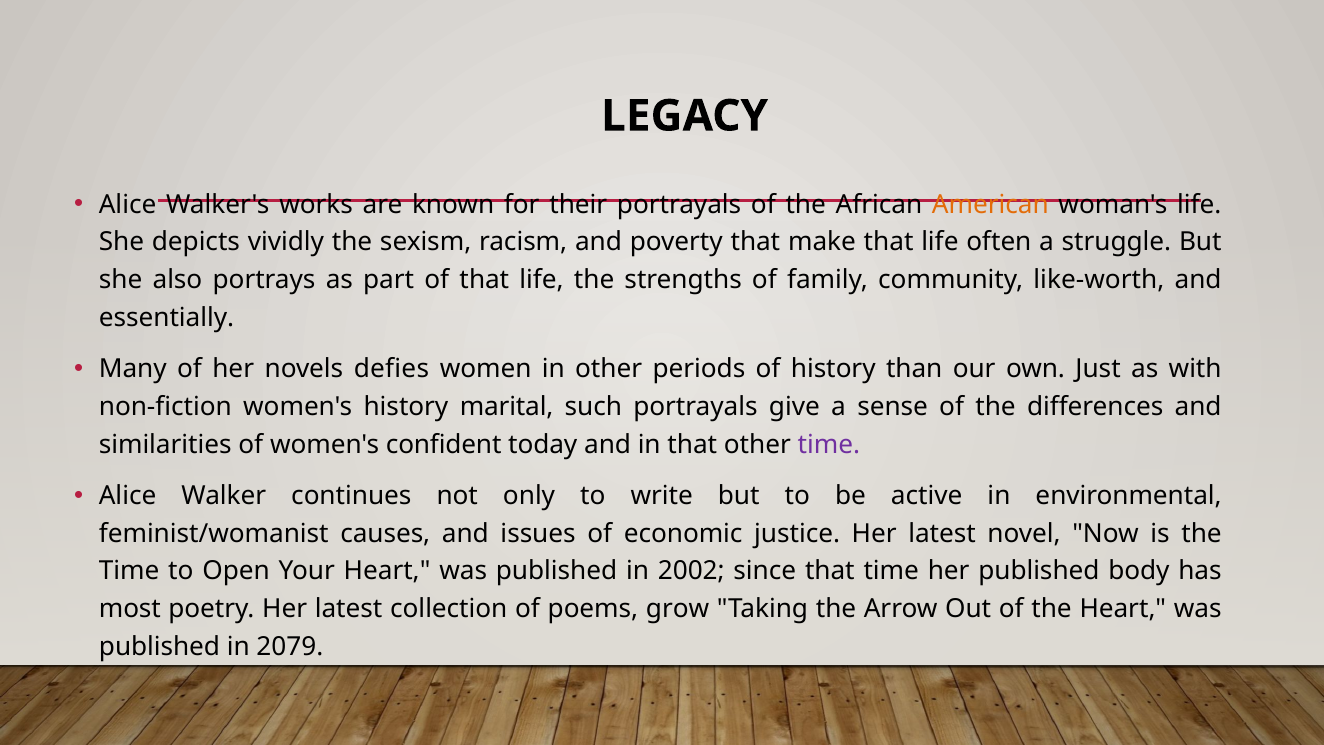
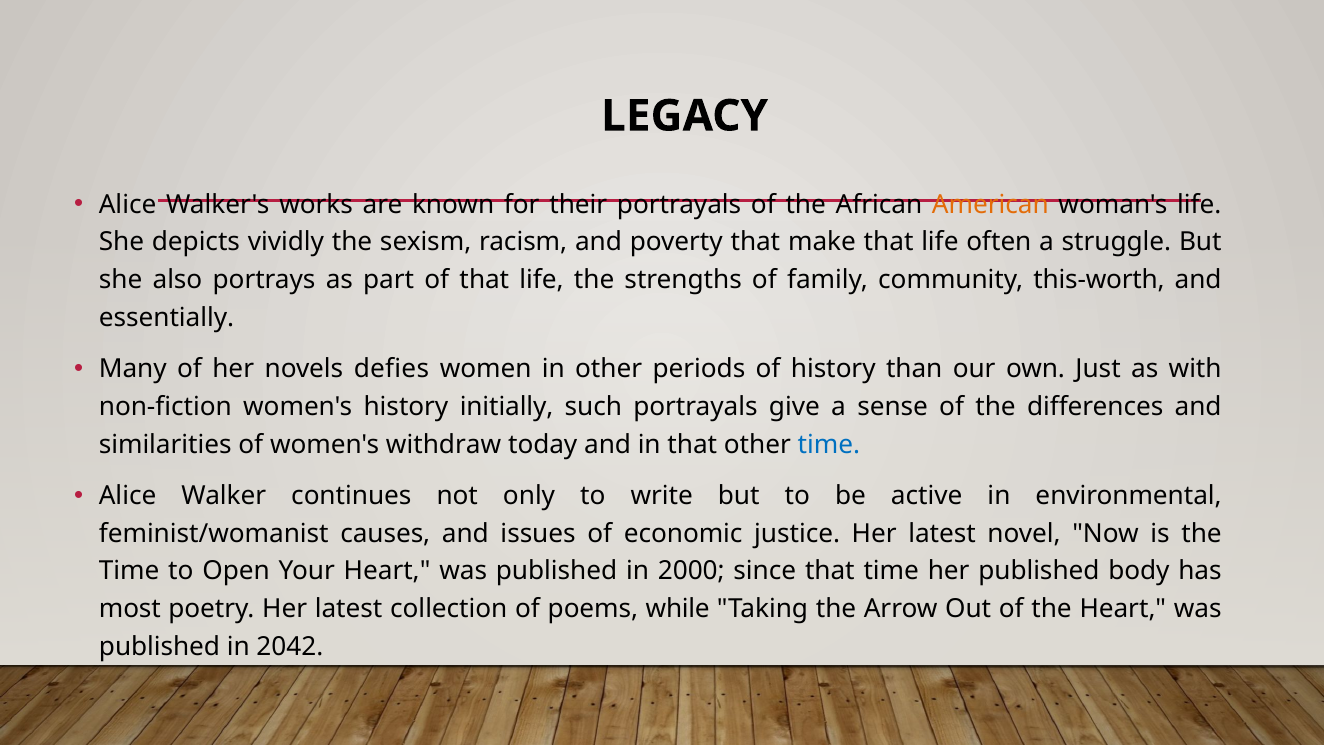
like-worth: like-worth -> this-worth (1099, 280)
marital: marital -> initially (507, 407)
confident: confident -> withdraw (444, 444)
time colour: purple -> blue (829, 444)
2002: 2002 -> 2000 (691, 571)
grow: grow -> while (678, 609)
2079: 2079 -> 2042 (290, 646)
